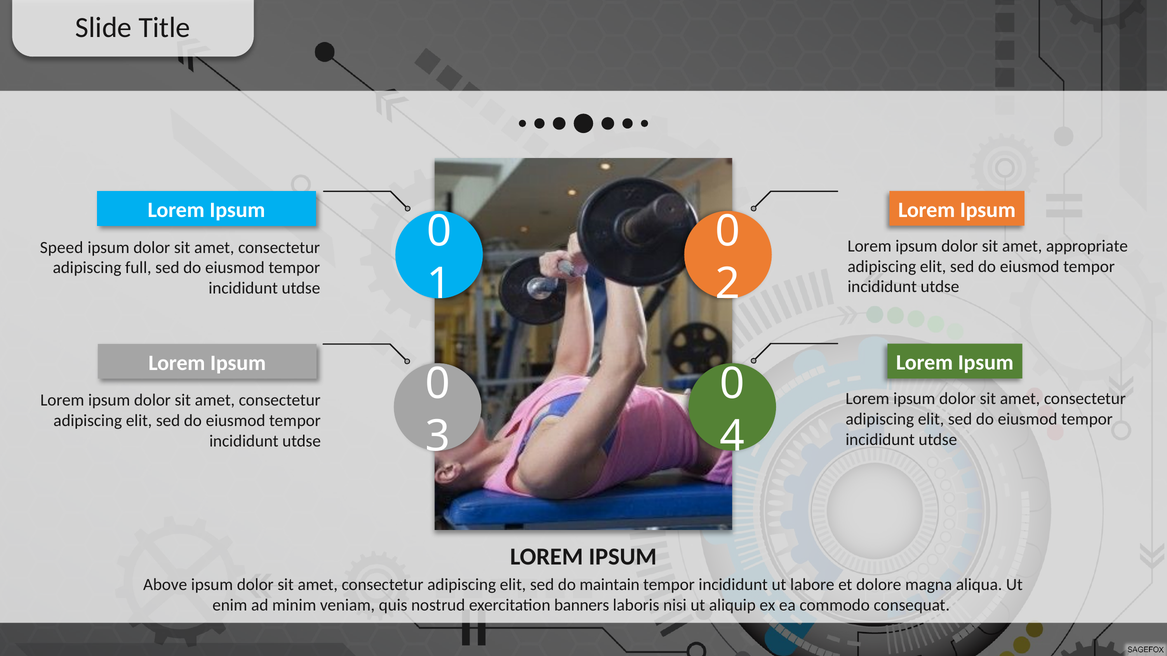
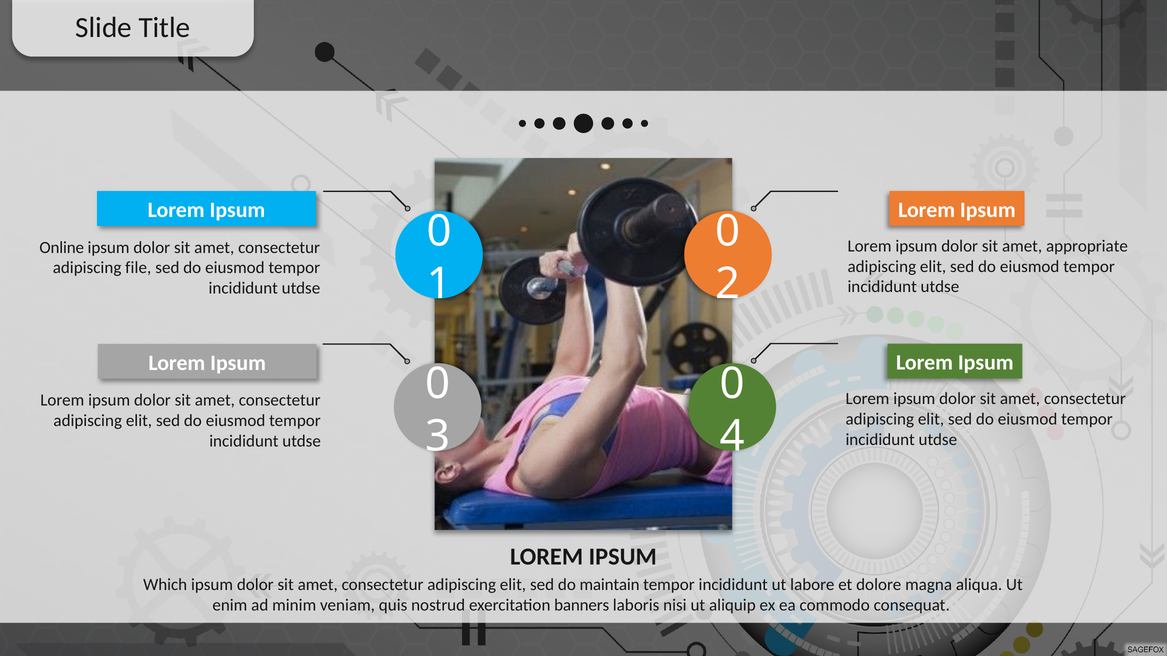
Speed: Speed -> Online (62, 248)
full: full -> file (138, 268)
Above: Above -> Which (165, 585)
